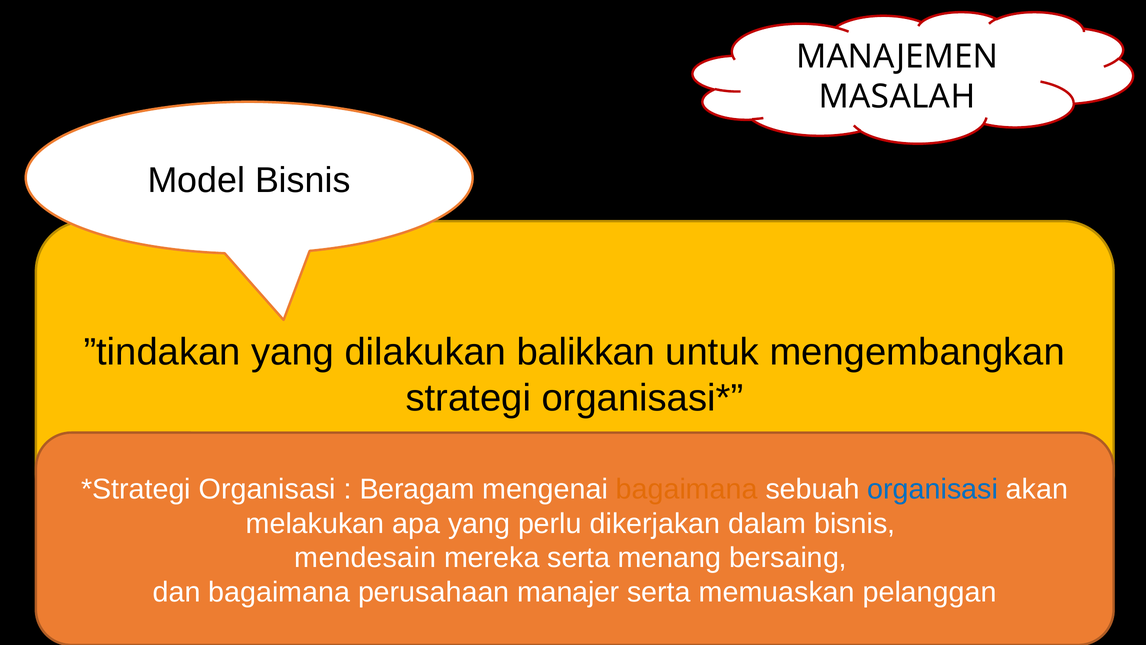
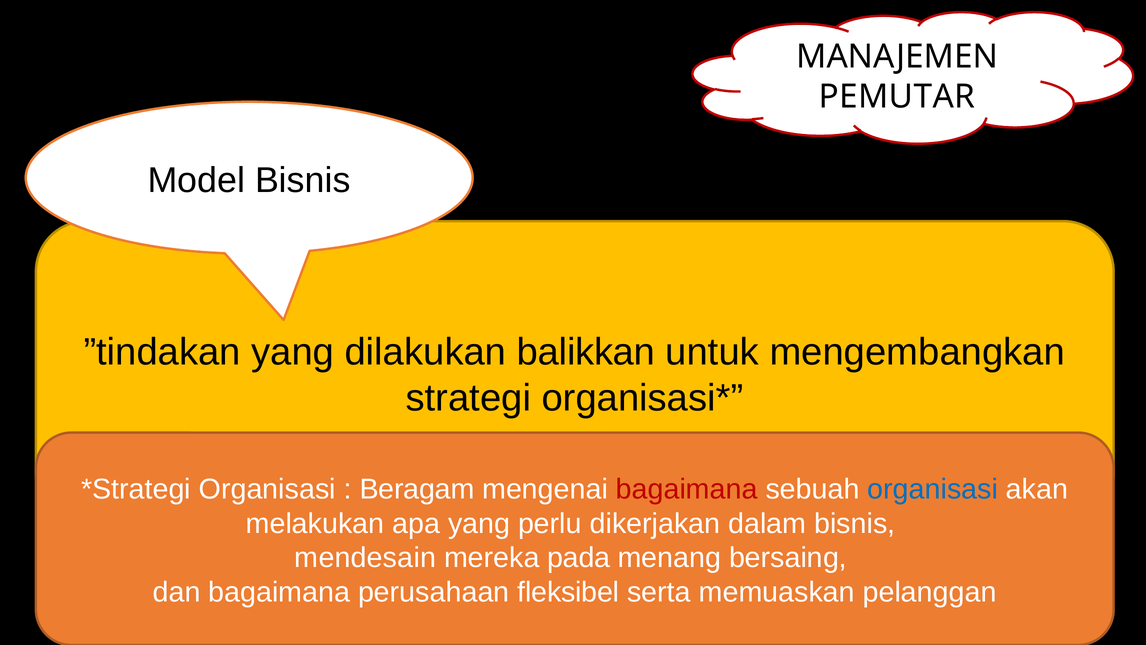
MASALAH: MASALAH -> PEMUTAR (897, 97)
bagaimana colour: orange -> red (687, 489)
mereka serta: serta -> pada (579, 558)
manajer: manajer -> fleksibel (568, 592)
